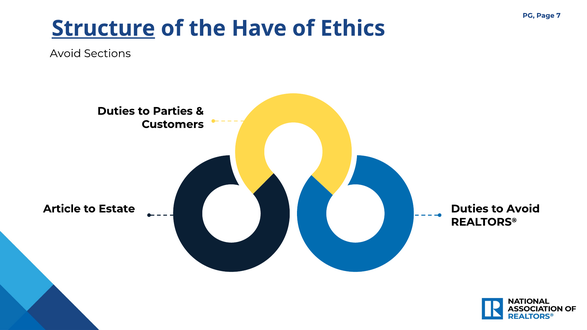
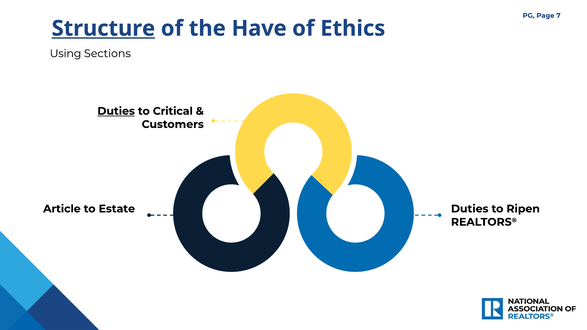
Avoid: Avoid -> Using (66, 54)
Duties underline: none -> present (116, 111)
Parties: Parties -> Critical (173, 111)
to Avoid: Avoid -> Ripen (523, 209)
